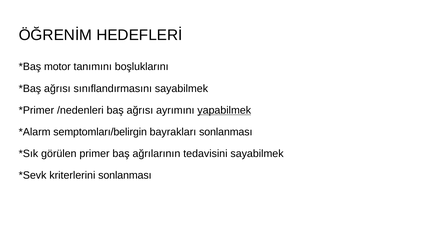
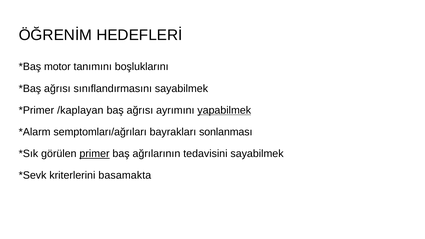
/nedenleri: /nedenleri -> /kaplayan (80, 110)
semptomları/belirgin: semptomları/belirgin -> semptomları/ağrıları (100, 132)
primer underline: none -> present (94, 154)
kriterlerini sonlanması: sonlanması -> basamakta (125, 176)
